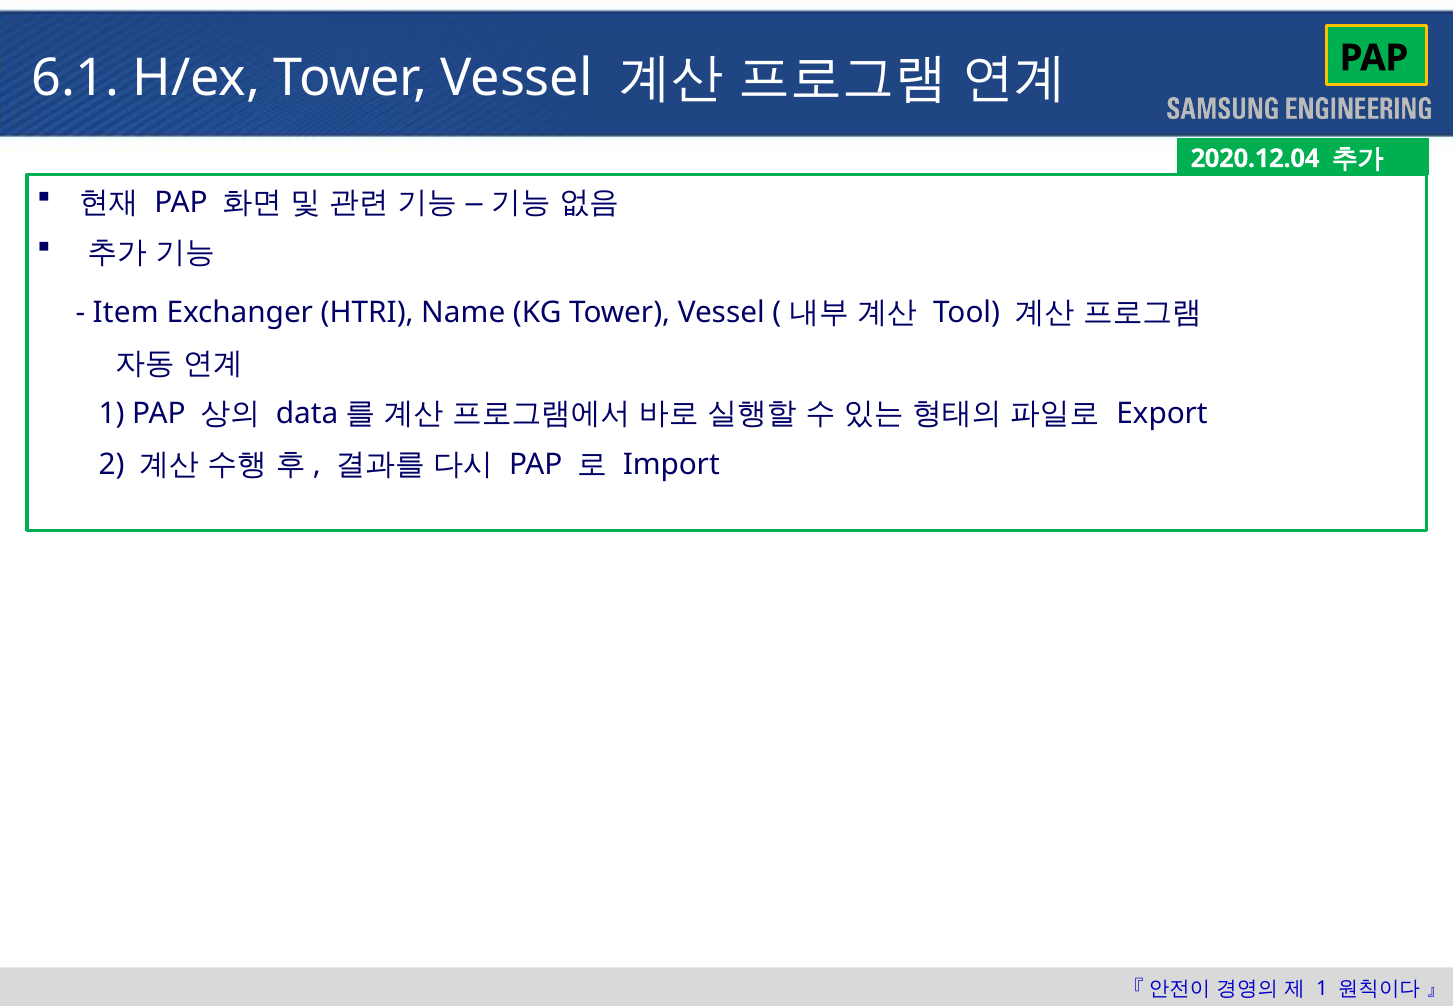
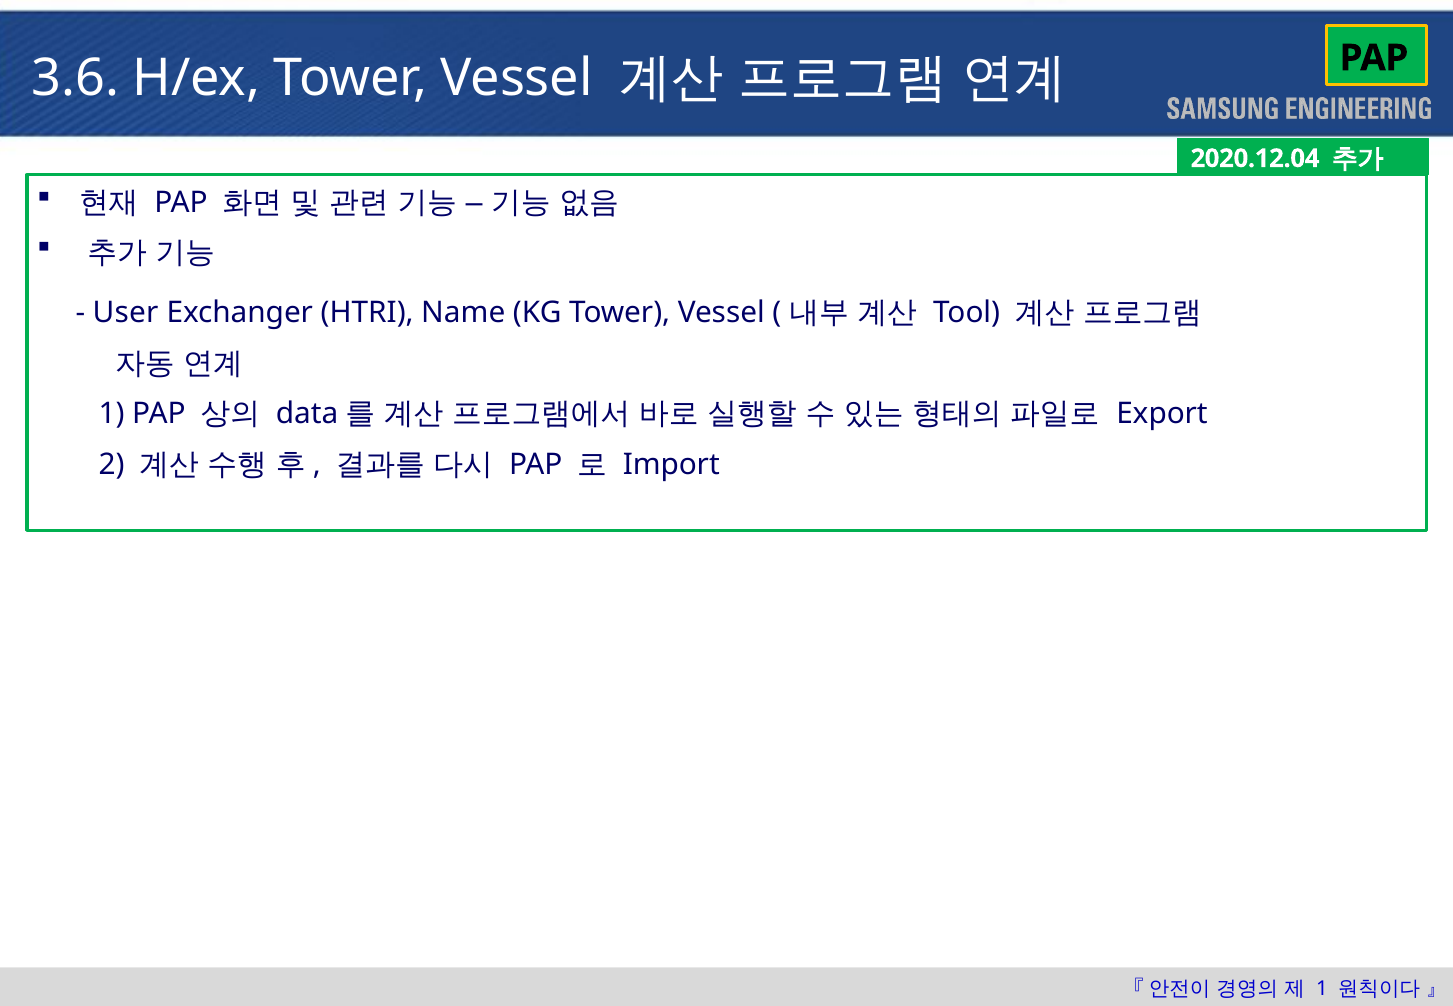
6.1: 6.1 -> 3.6 (75, 78)
Item: Item -> User (126, 313)
